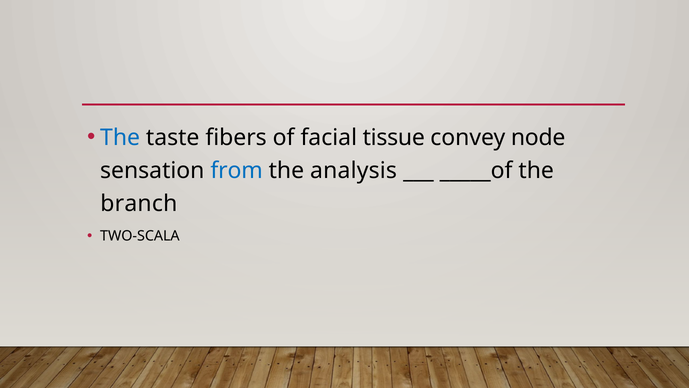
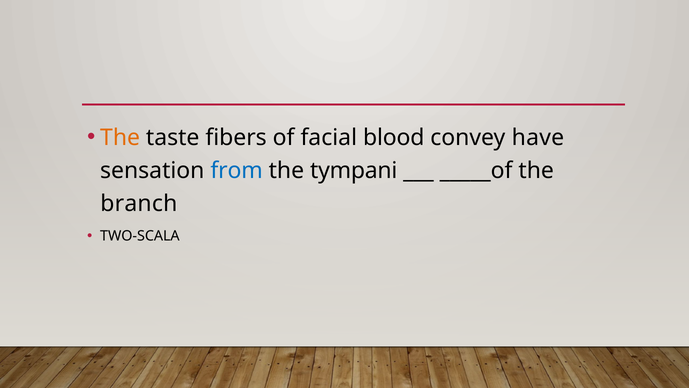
The colour: blue -> orange (120, 137)
tissue: tissue -> blood (394, 137)
node: node -> have (538, 137)
analysis: analysis -> tympani (354, 170)
